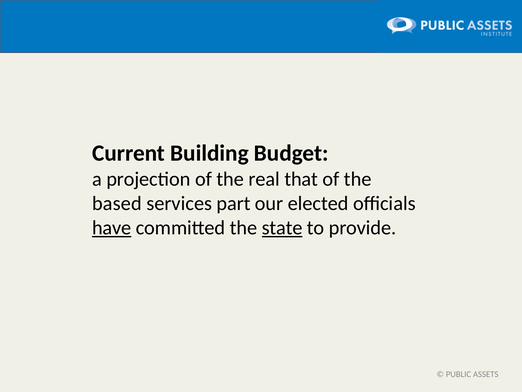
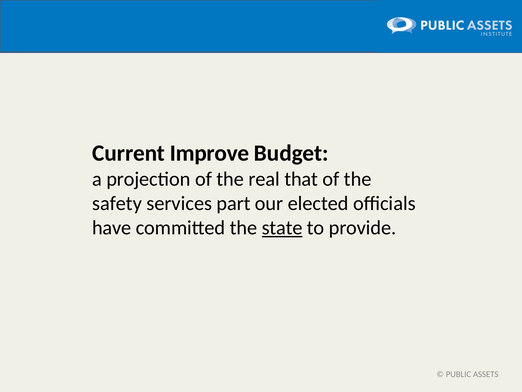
Building: Building -> Improve (210, 153)
based: based -> safety (117, 203)
have underline: present -> none (112, 228)
